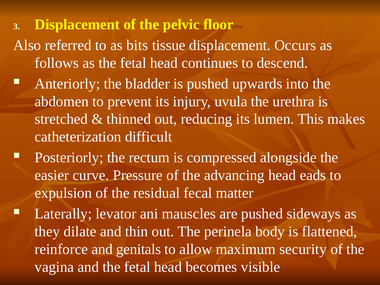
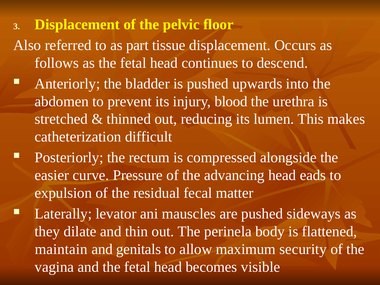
bits: bits -> part (137, 45)
uvula: uvula -> blood (231, 101)
reinforce: reinforce -> maintain (61, 249)
